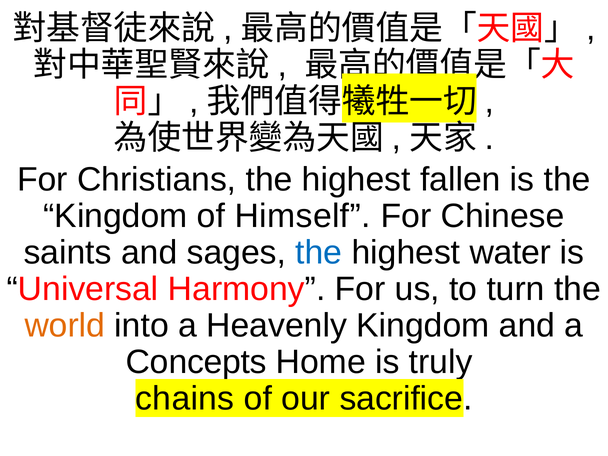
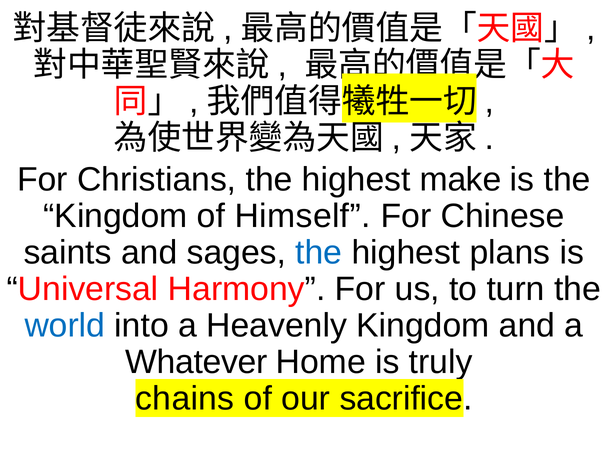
fallen: fallen -> make (461, 180)
water: water -> plans (510, 253)
world colour: orange -> blue (65, 326)
Concepts: Concepts -> Whatever (196, 362)
